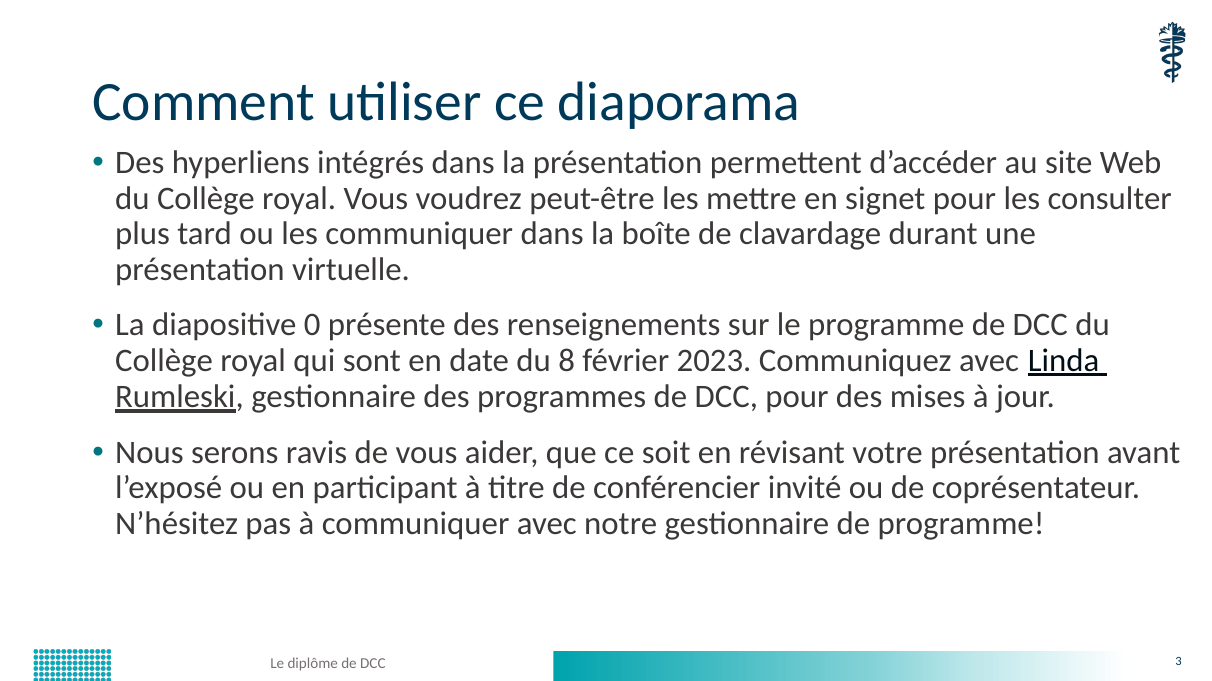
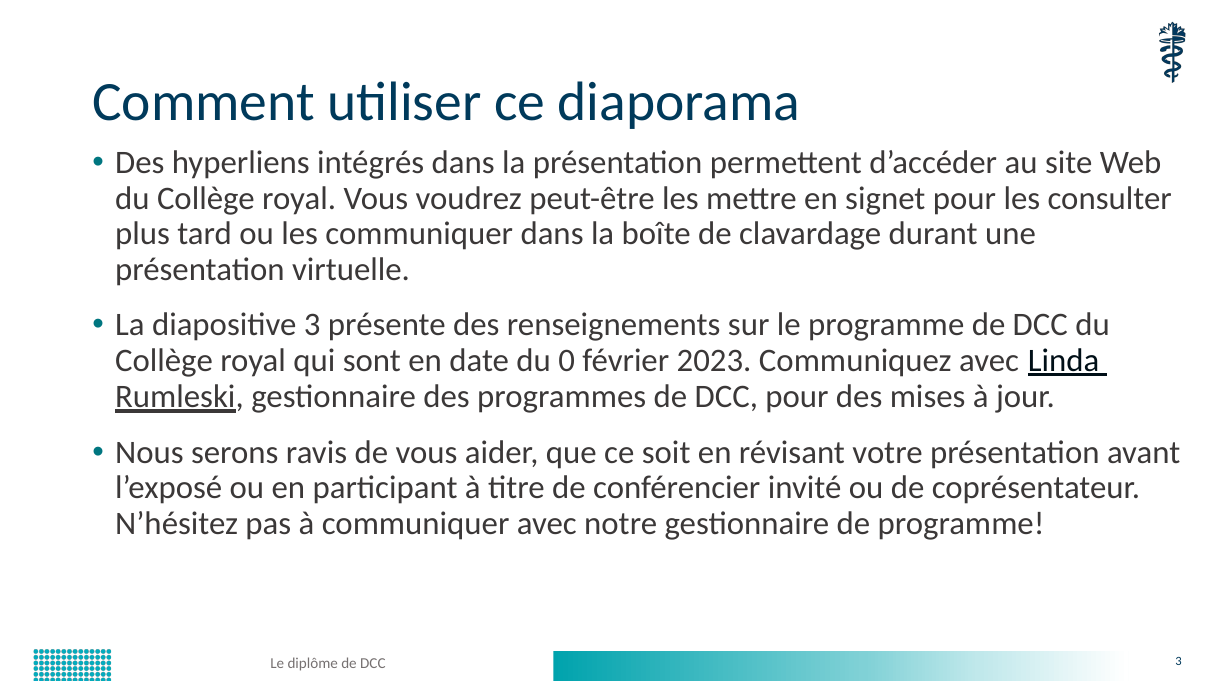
diapositive 0: 0 -> 3 (312, 325)
8: 8 -> 0 (567, 361)
